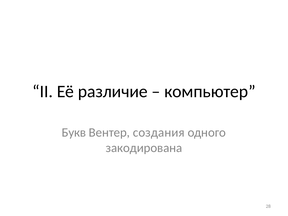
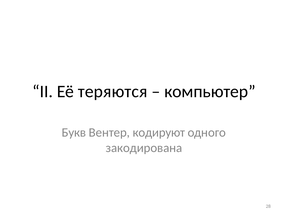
различие: различие -> теряются (113, 91)
создания: создания -> кодируют (159, 132)
